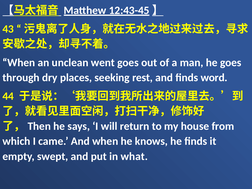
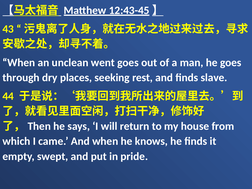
word: word -> slave (214, 78)
what: what -> pride (134, 156)
